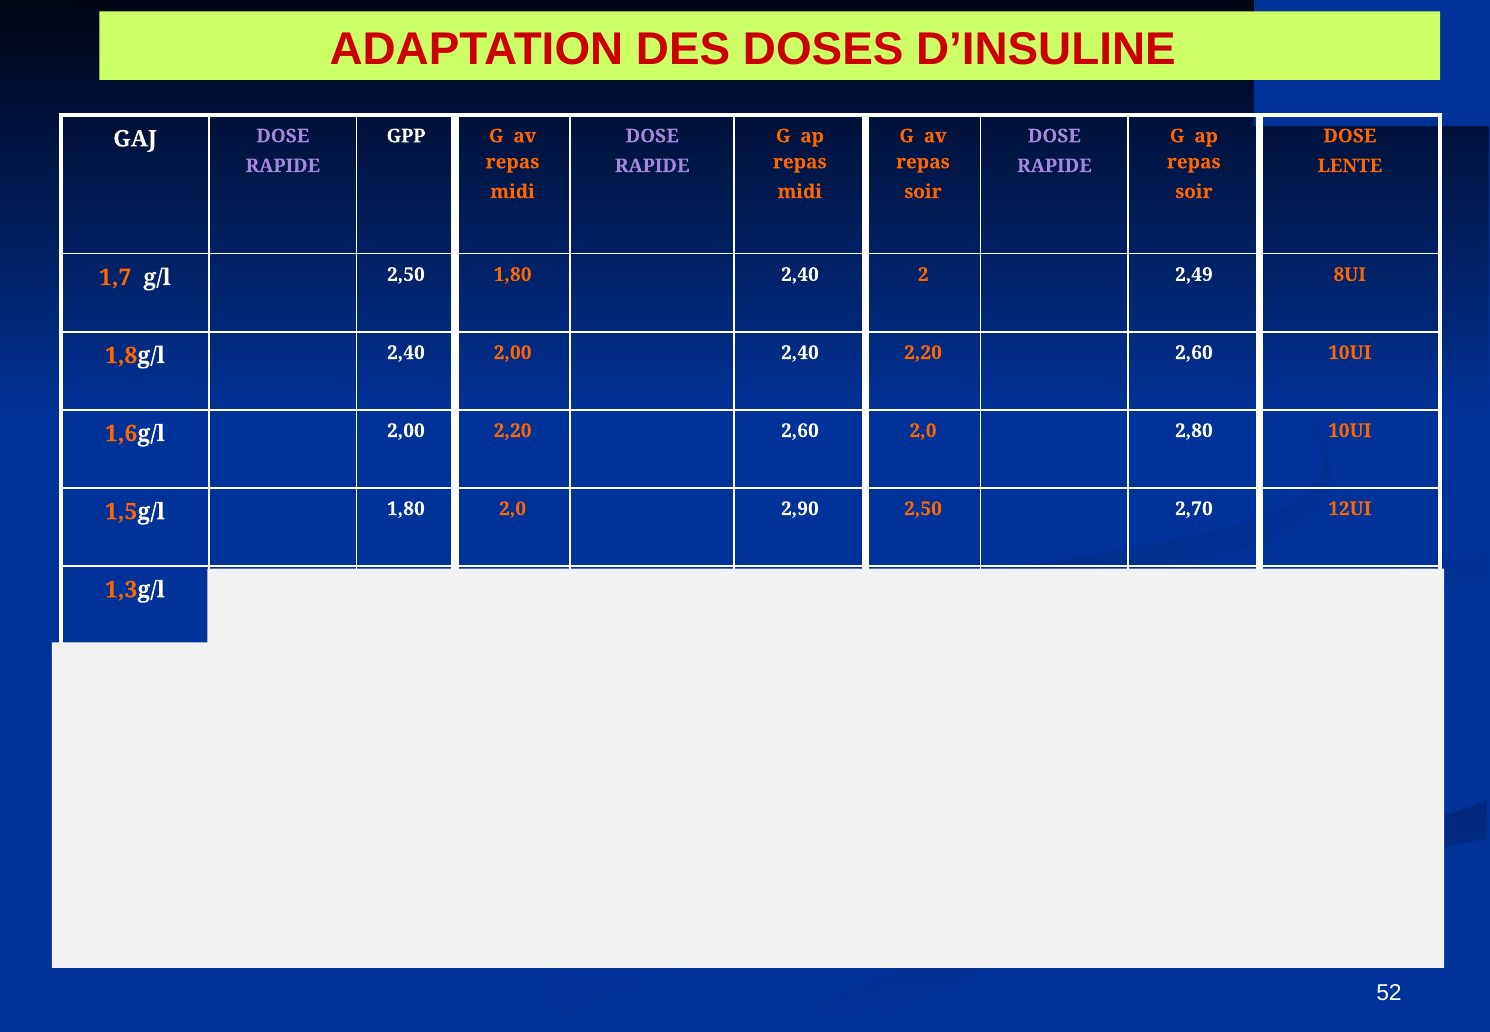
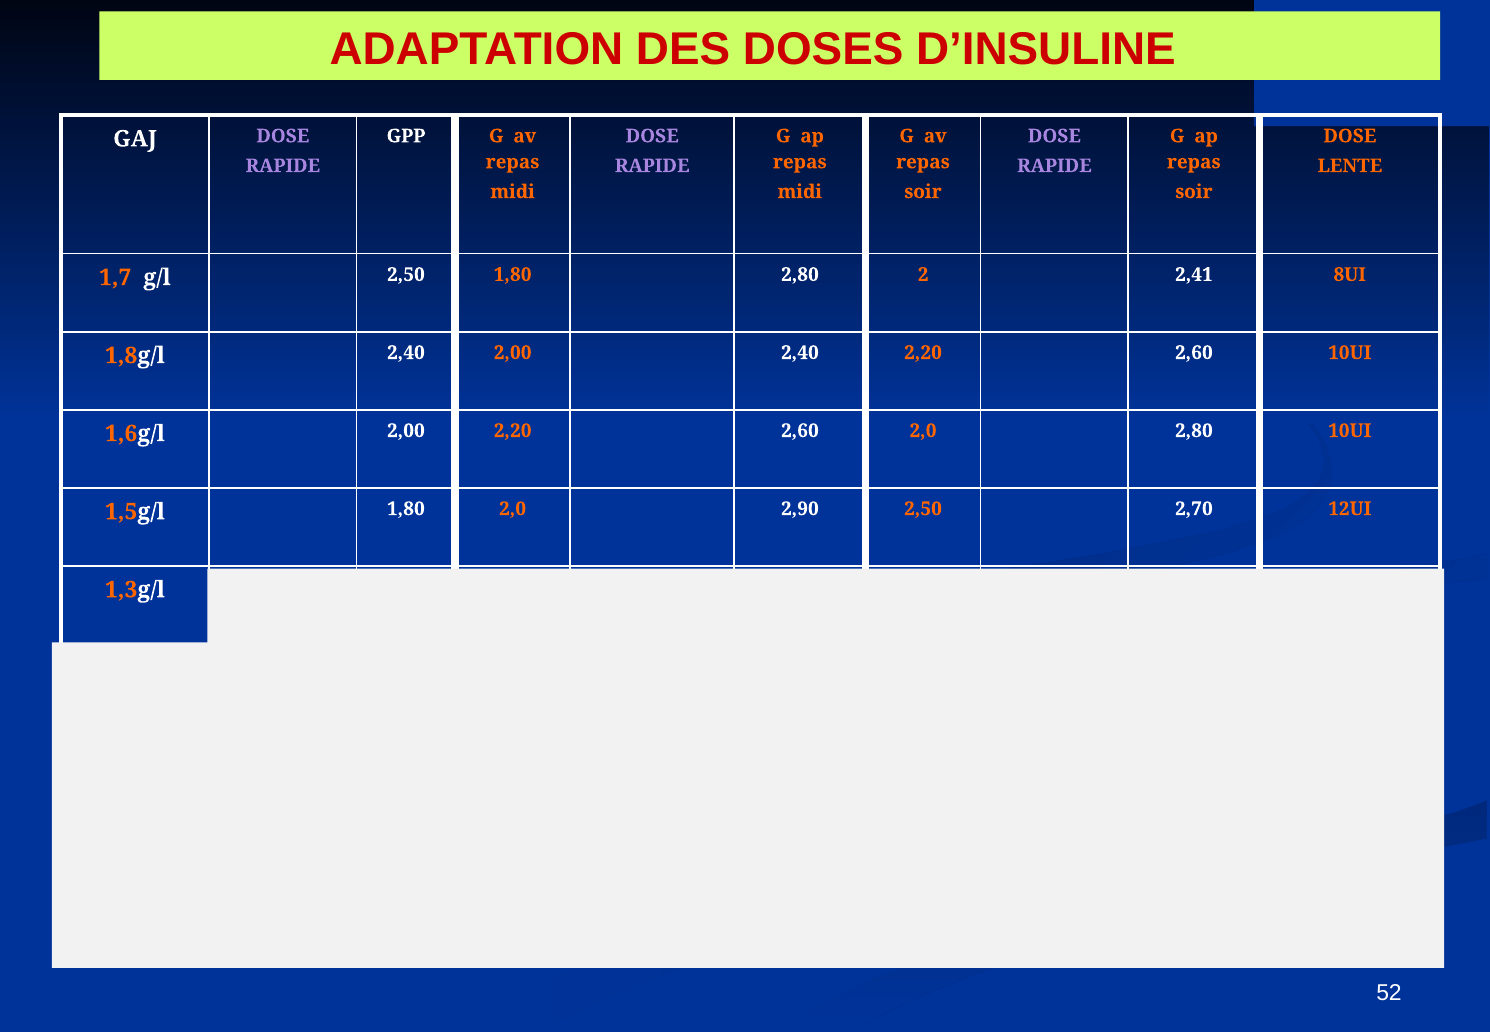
1,80 2,40: 2,40 -> 2,80 (800, 275)
2,49: 2,49 -> 2,41 (1194, 275)
